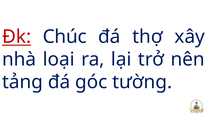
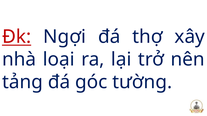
Chúc: Chúc -> Ngợi (65, 37)
